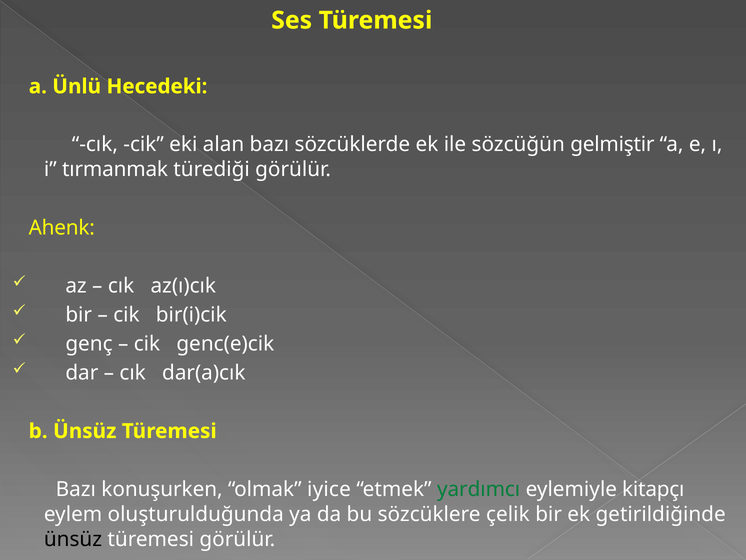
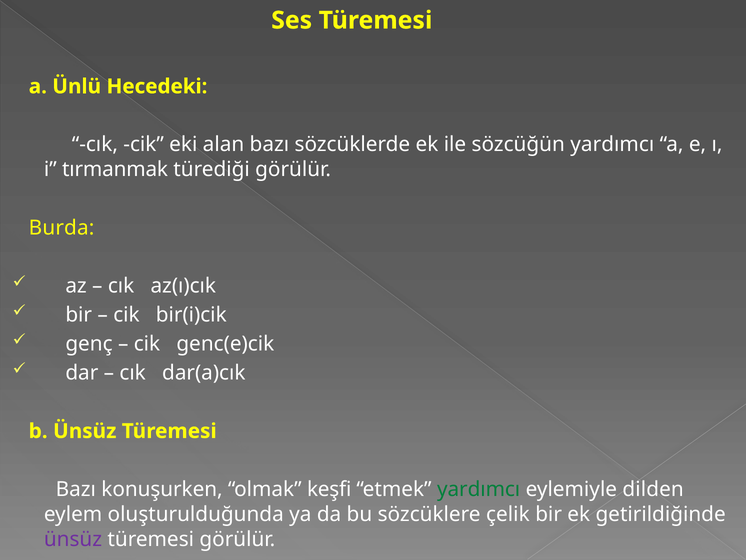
sözcüğün gelmiştir: gelmiştir -> yardımcı (612, 144)
Ahenk: Ahenk -> Burda (62, 227)
iyice: iyice -> keşfi (329, 489)
kitapçı: kitapçı -> dilden (653, 489)
ünsüz colour: black -> purple (73, 539)
